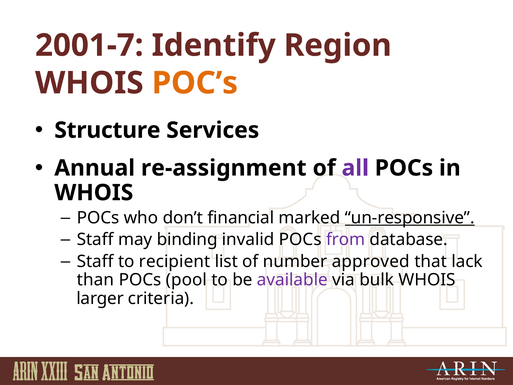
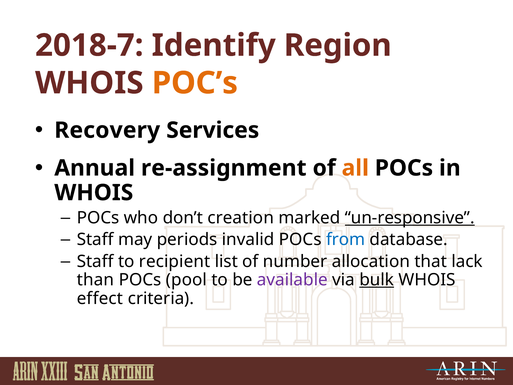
2001-7: 2001-7 -> 2018-7 (89, 45)
Structure: Structure -> Recovery (107, 130)
all colour: purple -> orange (355, 168)
financial: financial -> creation (241, 218)
binding: binding -> periods (187, 239)
from colour: purple -> blue (346, 239)
approved: approved -> allocation (371, 261)
bulk underline: none -> present (377, 280)
larger: larger -> effect (100, 298)
